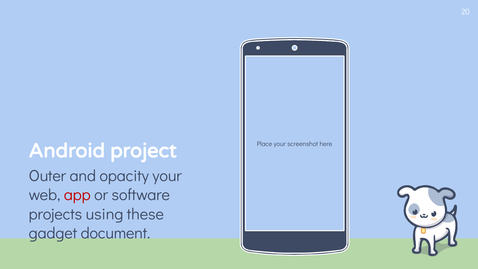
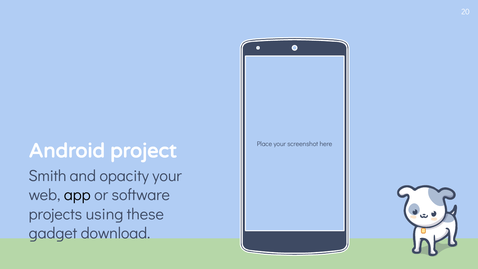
Outer: Outer -> Smith (47, 176)
app colour: red -> black (77, 195)
document: document -> download (115, 233)
